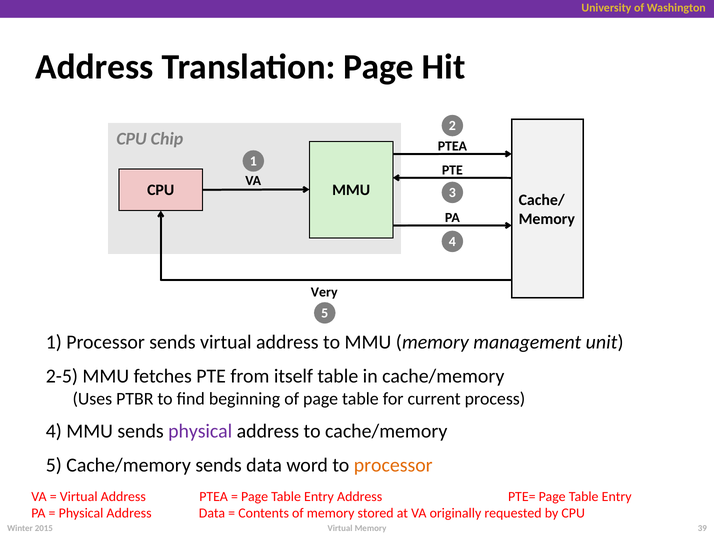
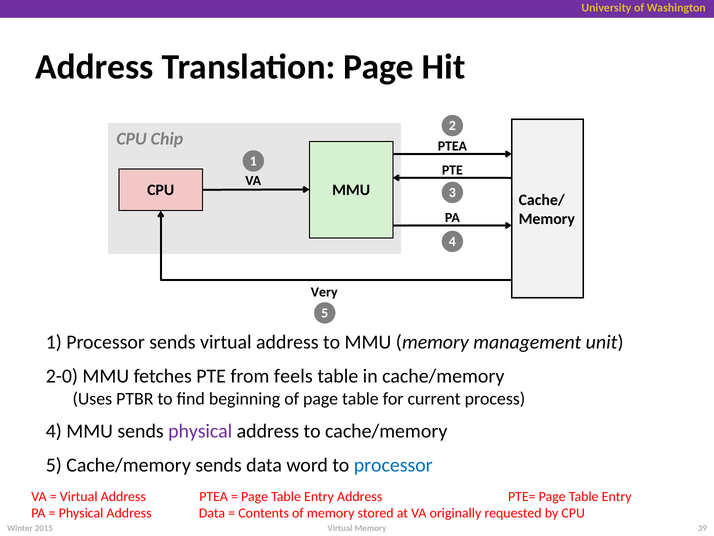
2-5: 2-5 -> 2-0 (62, 376)
itself: itself -> feels (293, 376)
processor colour: orange -> blue (393, 465)
